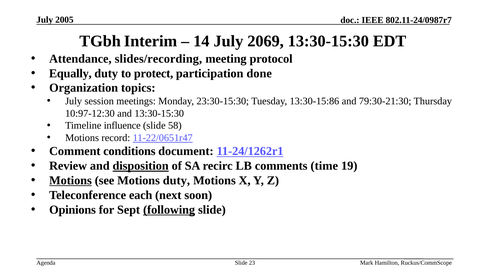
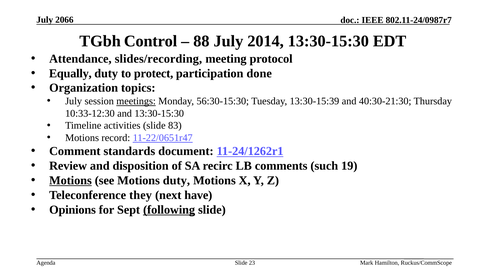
2005: 2005 -> 2066 (64, 20)
Interim: Interim -> Control (151, 41)
14: 14 -> 88 (201, 41)
2069: 2069 -> 2014 (266, 41)
meetings underline: none -> present (136, 101)
23:30-15:30: 23:30-15:30 -> 56:30-15:30 (223, 101)
13:30-15:86: 13:30-15:86 -> 13:30-15:39 (314, 101)
79:30-21:30: 79:30-21:30 -> 40:30-21:30 (385, 101)
10:97-12:30: 10:97-12:30 -> 10:33-12:30 (90, 113)
influence: influence -> activities (122, 125)
58: 58 -> 83 (175, 125)
conditions: conditions -> standards (129, 151)
disposition underline: present -> none (141, 166)
time: time -> such (324, 166)
each: each -> they (141, 195)
soon: soon -> have (198, 195)
